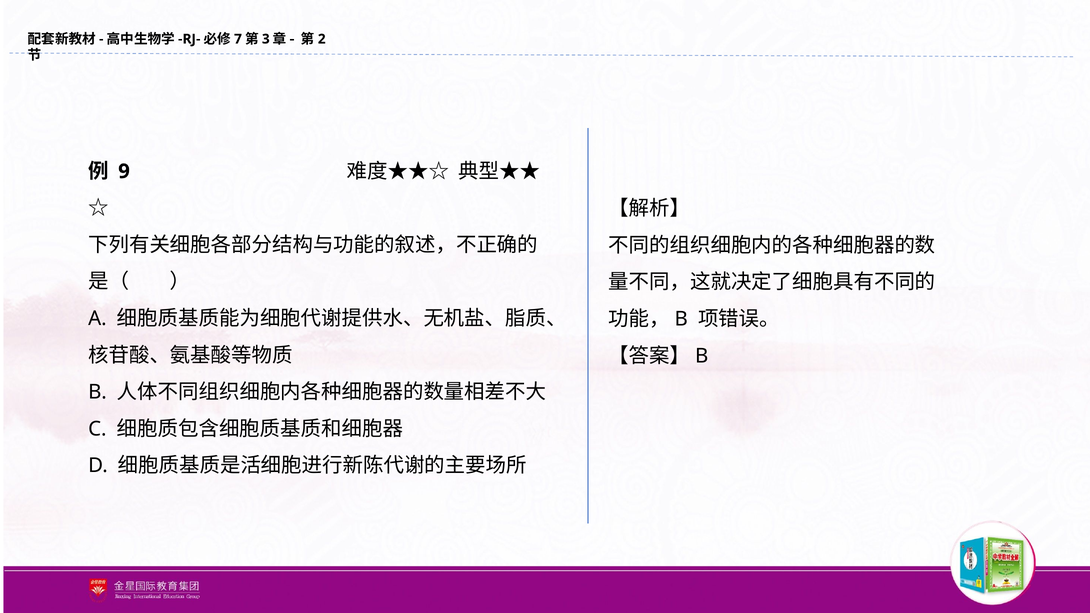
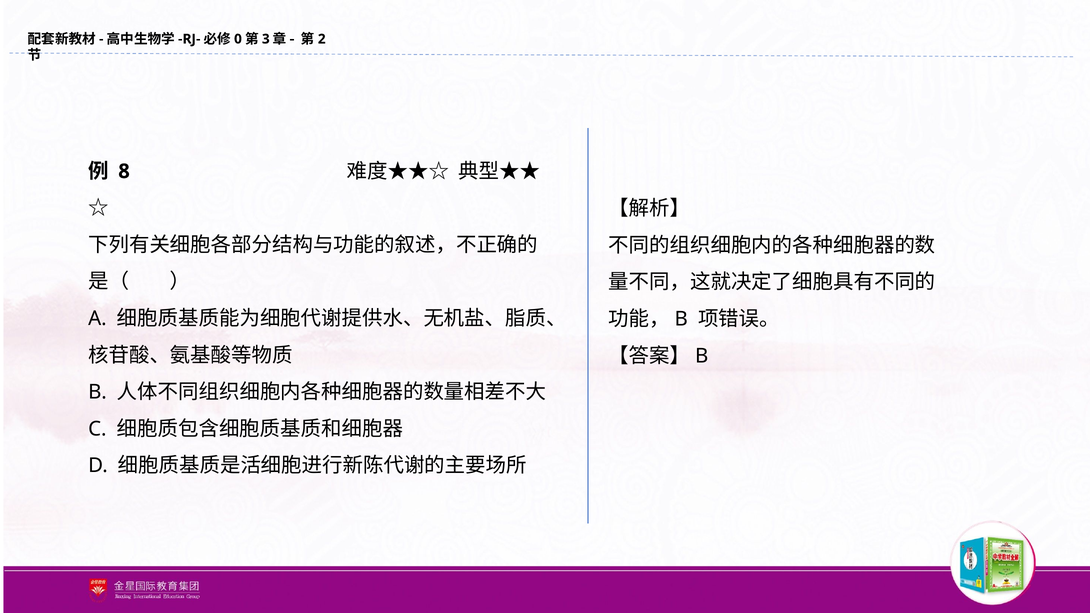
7: 7 -> 0 (238, 39)
9: 9 -> 8 (124, 171)
